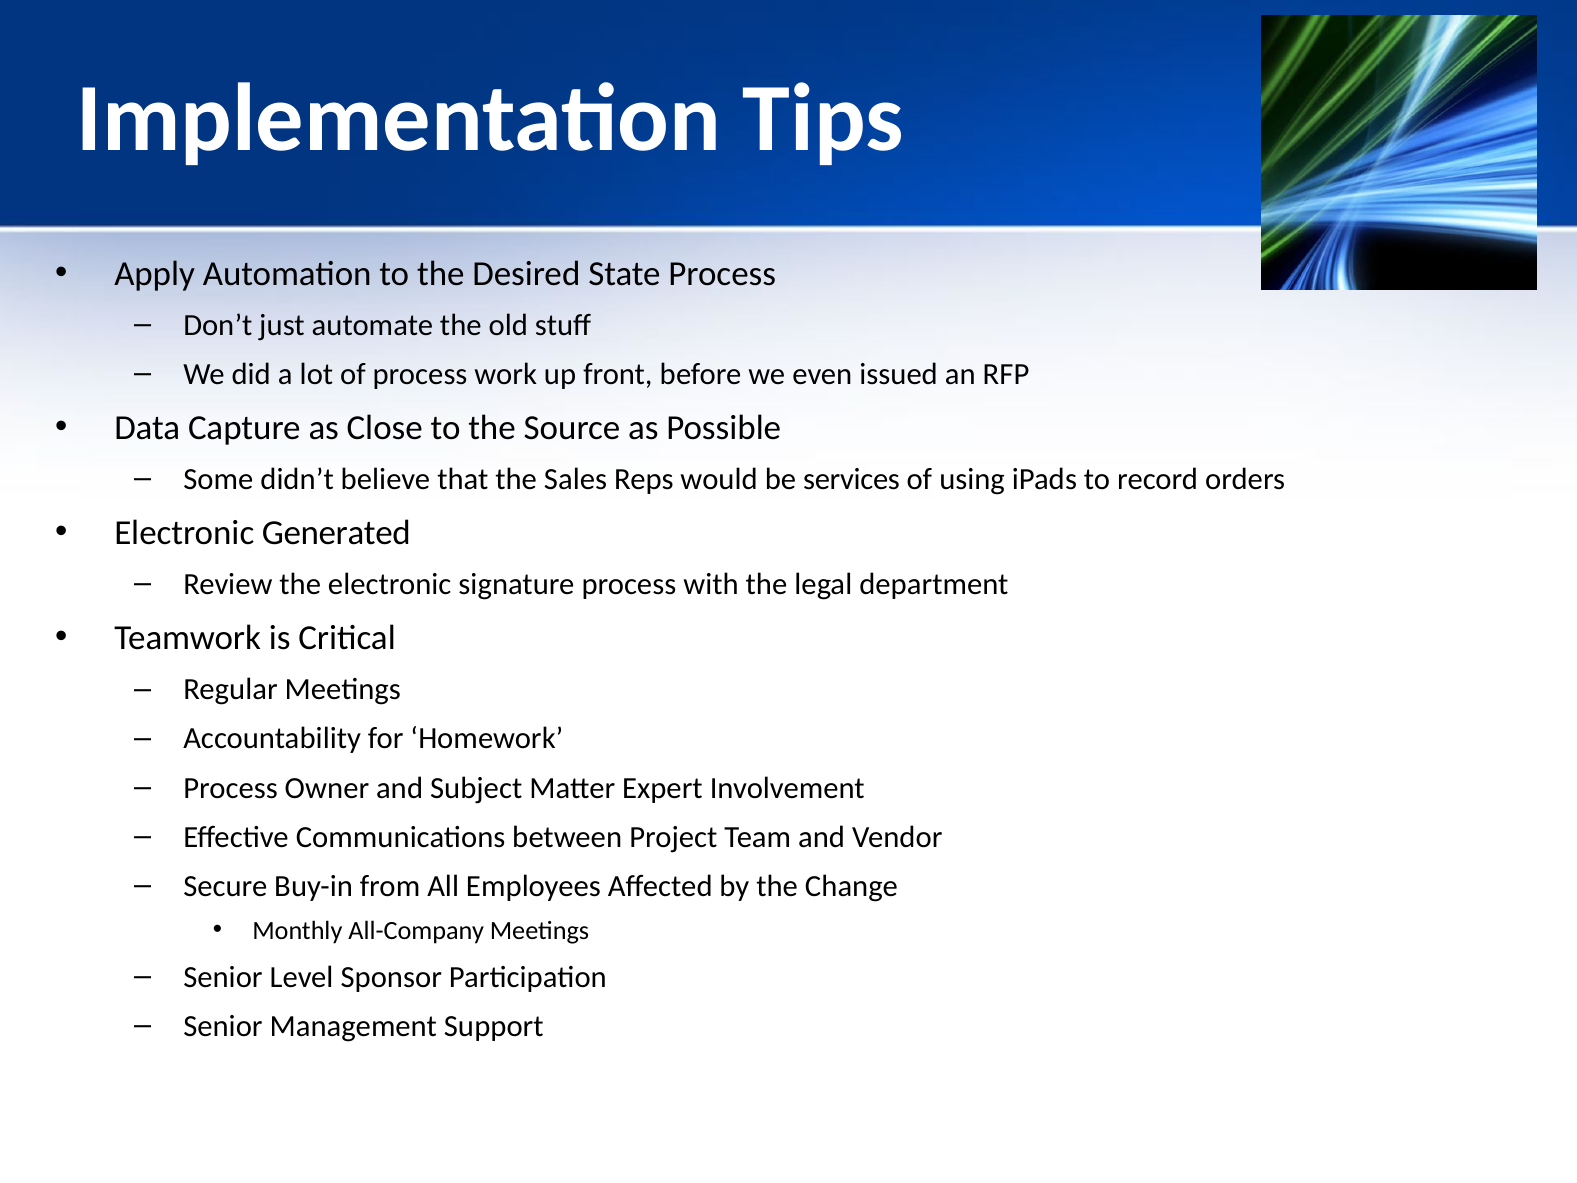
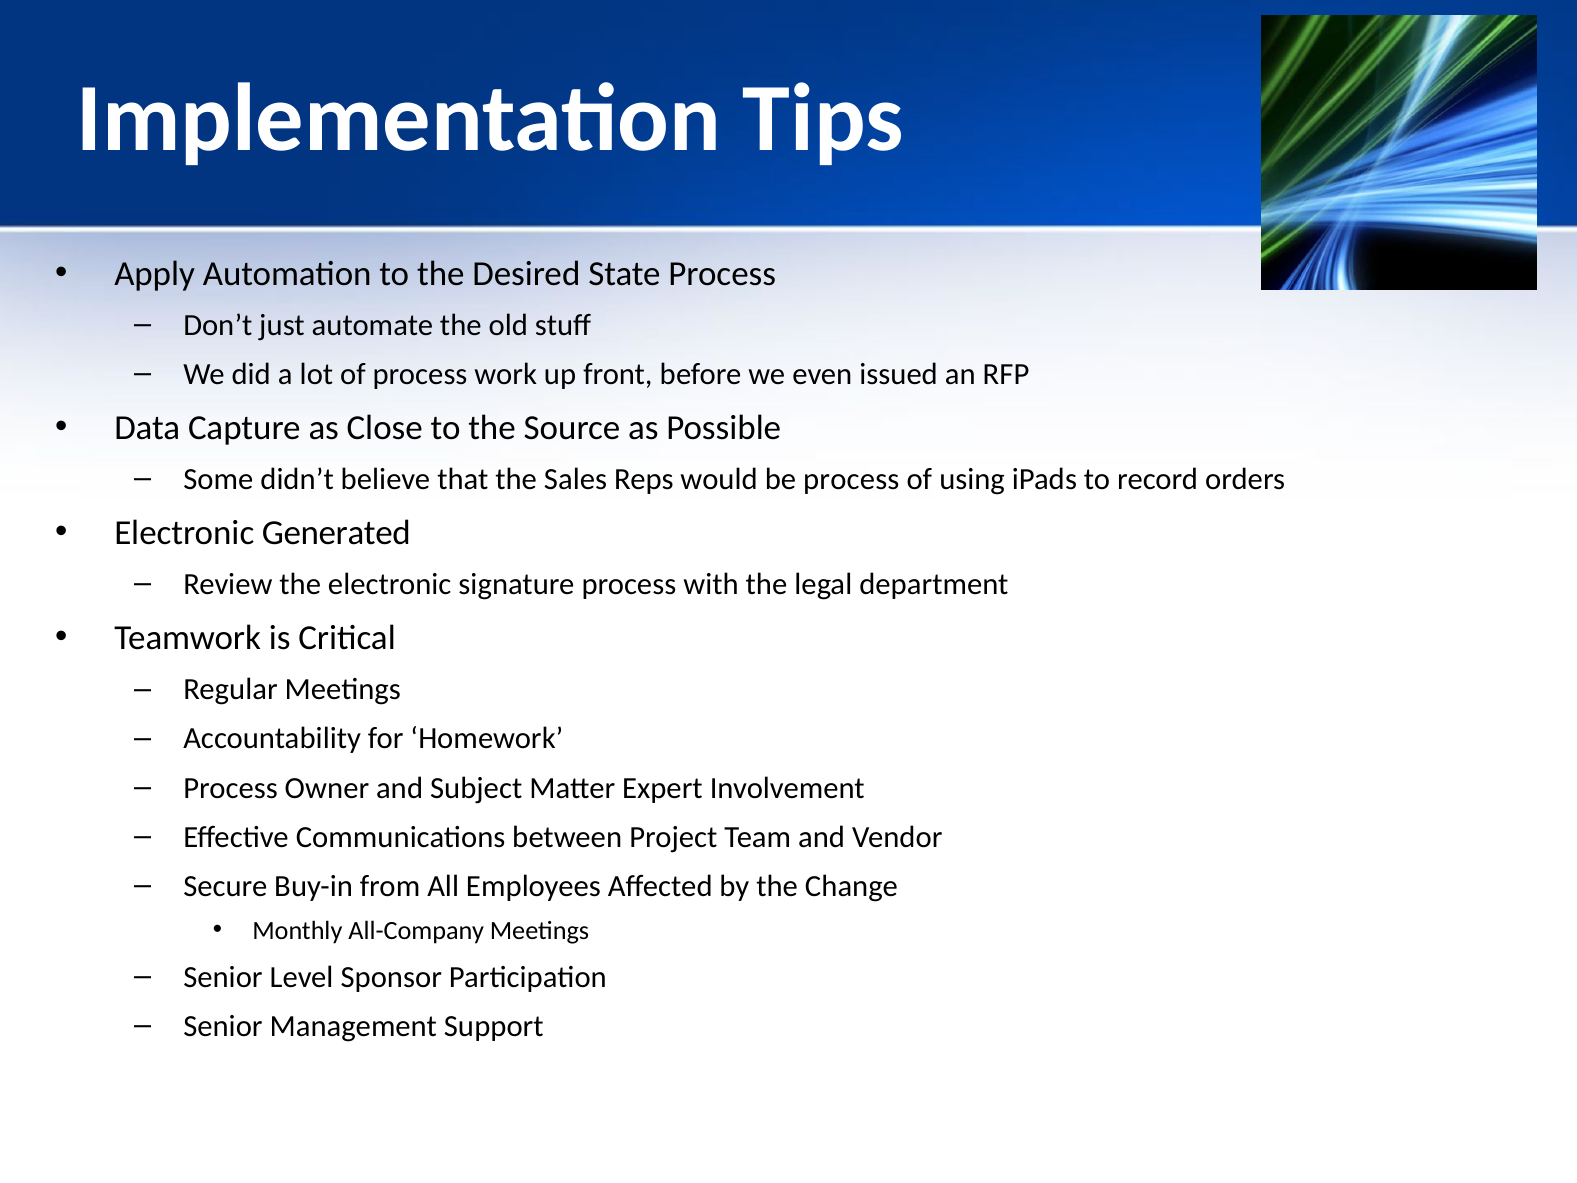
be services: services -> process (851, 479)
